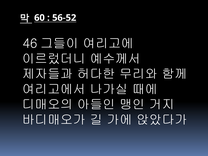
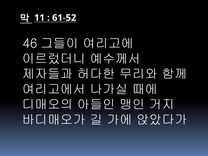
60: 60 -> 11 (39, 18)
56-52: 56-52 -> 61-52 (64, 18)
